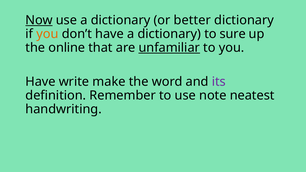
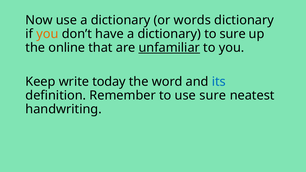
Now underline: present -> none (39, 20)
better: better -> words (192, 20)
Have: Have -> Keep (40, 82)
make: make -> today (109, 82)
its colour: purple -> blue (219, 82)
use note: note -> sure (213, 95)
